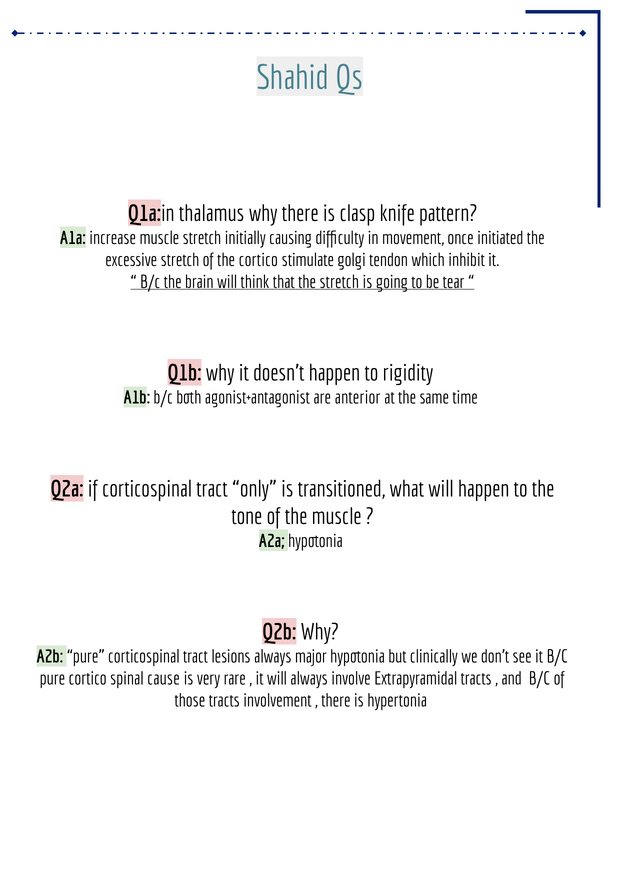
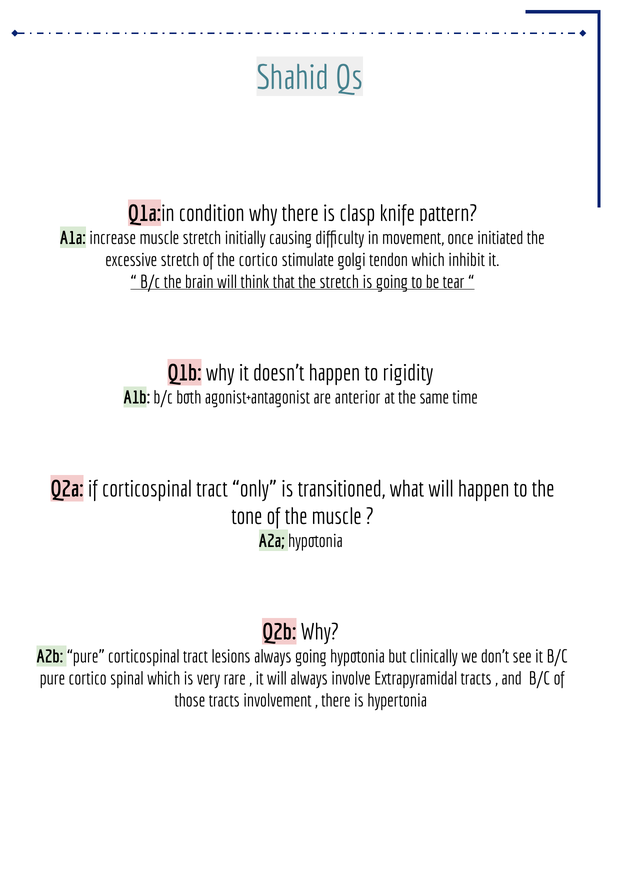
thalamus: thalamus -> condition (212, 214)
always major: major -> going (311, 657)
spinal cause: cause -> which (164, 679)
